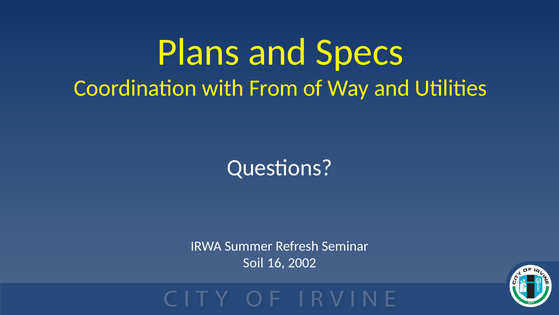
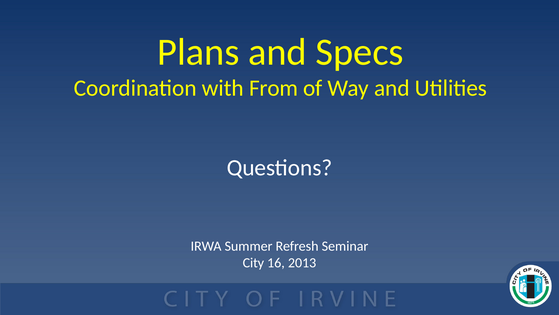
Soil: Soil -> City (253, 262)
2002: 2002 -> 2013 (302, 262)
